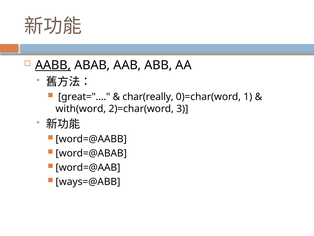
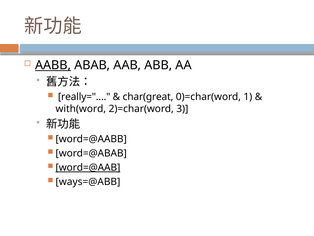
great=: great= -> really= (84, 97)
char(really: char(really -> char(great (148, 97)
word=@AAB underline: none -> present (88, 167)
